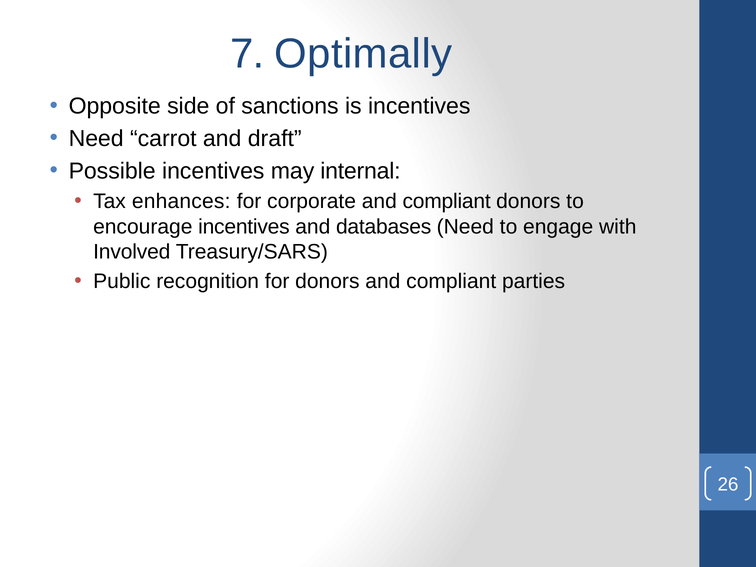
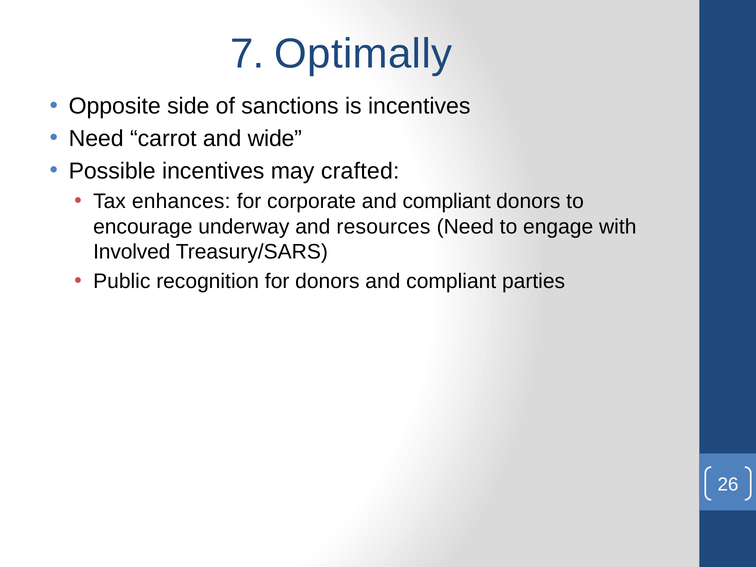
draft: draft -> wide (275, 139)
internal: internal -> crafted (360, 171)
encourage incentives: incentives -> underway (244, 227)
databases: databases -> resources (383, 227)
